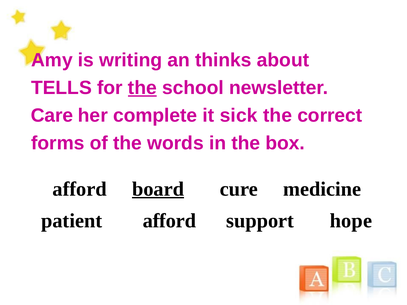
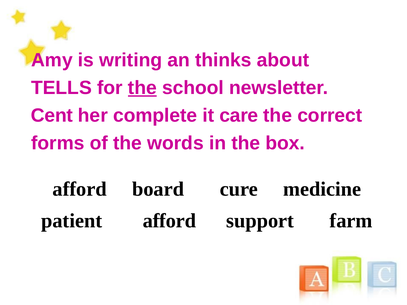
Care: Care -> Cent (52, 115)
sick: sick -> care (239, 115)
board underline: present -> none (158, 189)
hope: hope -> farm (351, 221)
